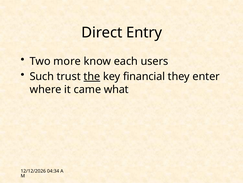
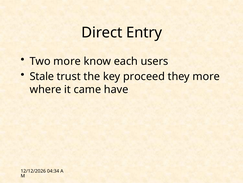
Such: Such -> Stale (42, 76)
the underline: present -> none (92, 76)
financial: financial -> proceed (144, 76)
they enter: enter -> more (206, 76)
what: what -> have (116, 89)
